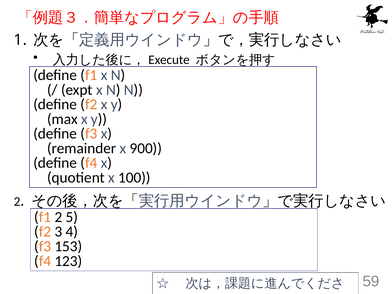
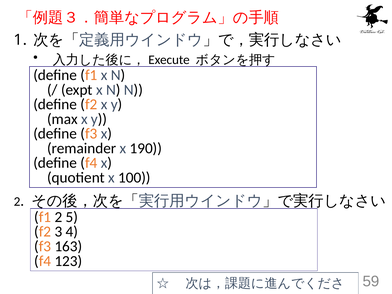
900: 900 -> 190 (146, 148)
153: 153 -> 163 (68, 246)
